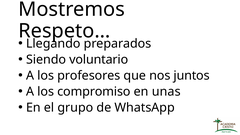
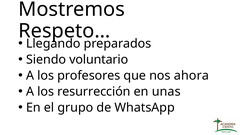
juntos: juntos -> ahora (191, 76)
compromiso: compromiso -> resurrección (94, 92)
